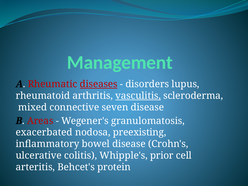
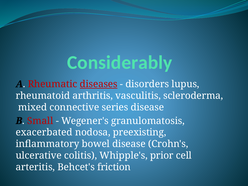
Management: Management -> Considerably (120, 62)
vasculitis underline: present -> none (138, 96)
seven: seven -> series (115, 107)
Areas: Areas -> Small (40, 121)
protein: protein -> friction (114, 167)
